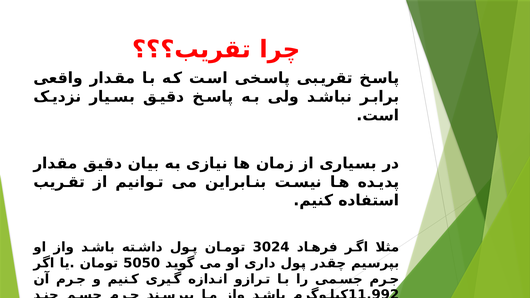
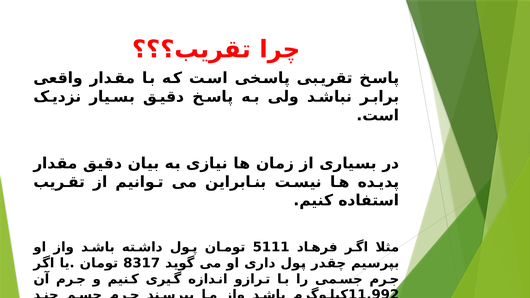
3024: 3024 -> 5111 (271, 247)
5050: 5050 -> 8317 (142, 263)
